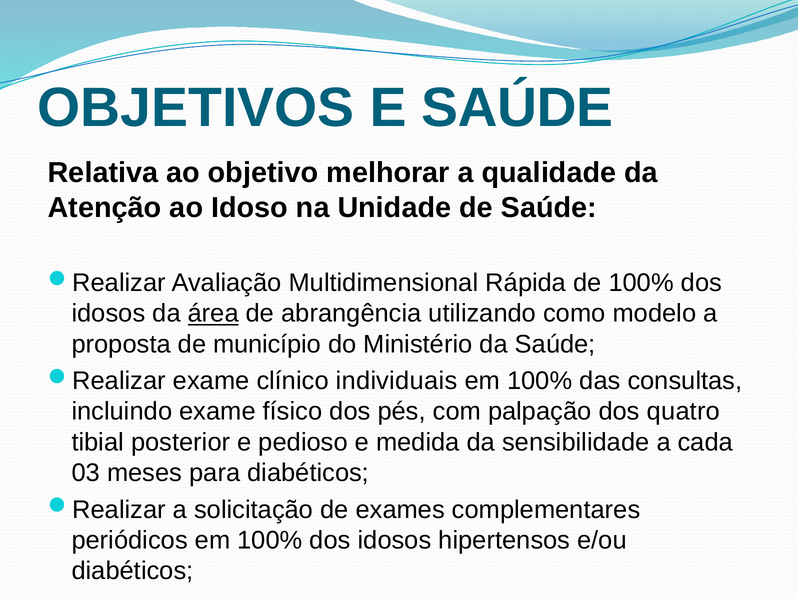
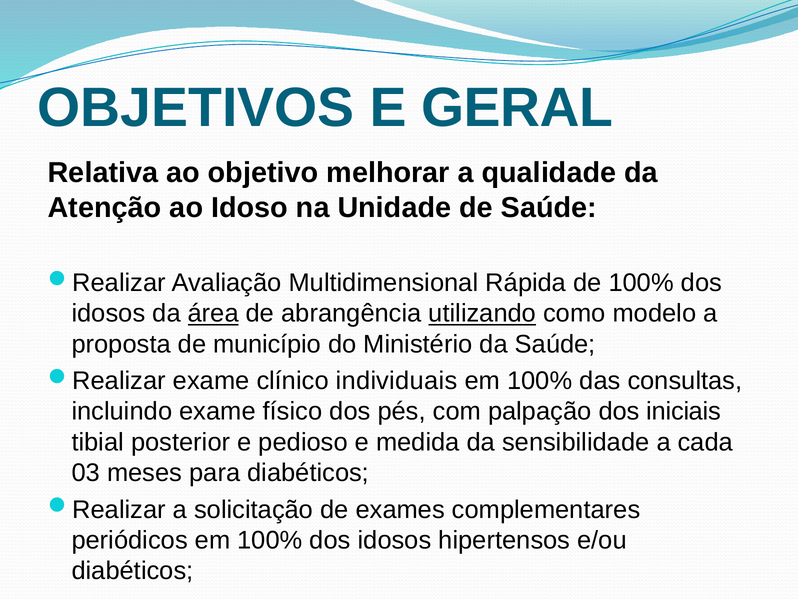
E SAÚDE: SAÚDE -> GERAL (517, 108)
utilizando underline: none -> present (482, 313)
quatro: quatro -> iniciais (684, 411)
